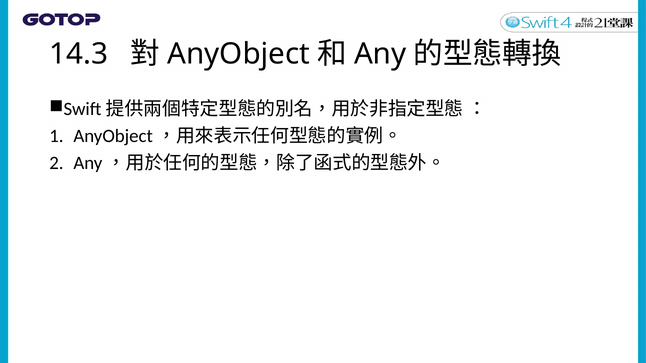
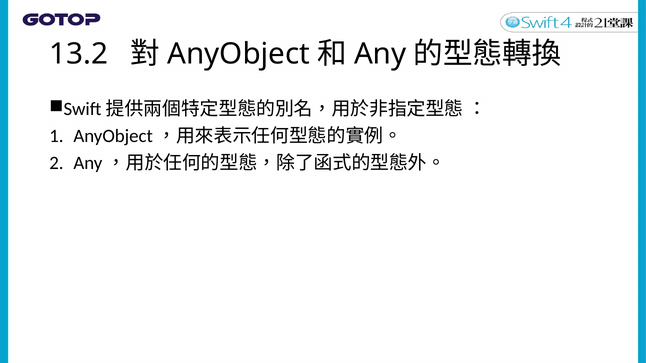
14.3: 14.3 -> 13.2 (79, 54)
